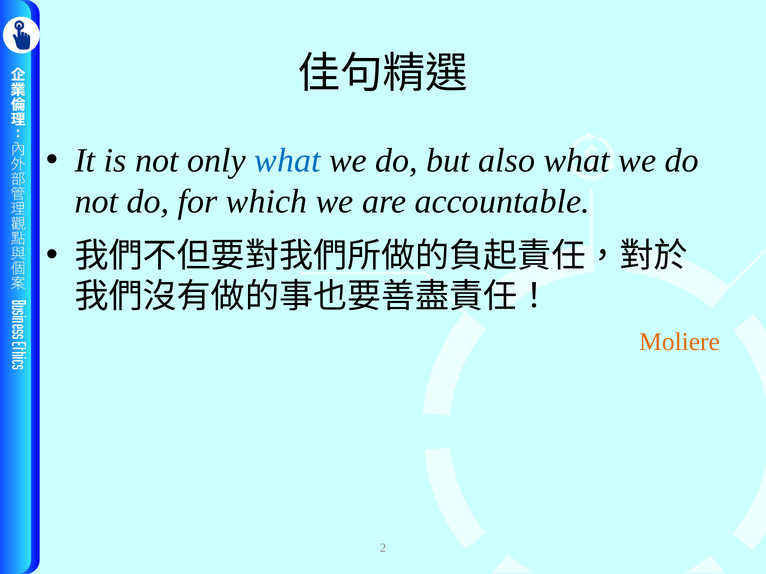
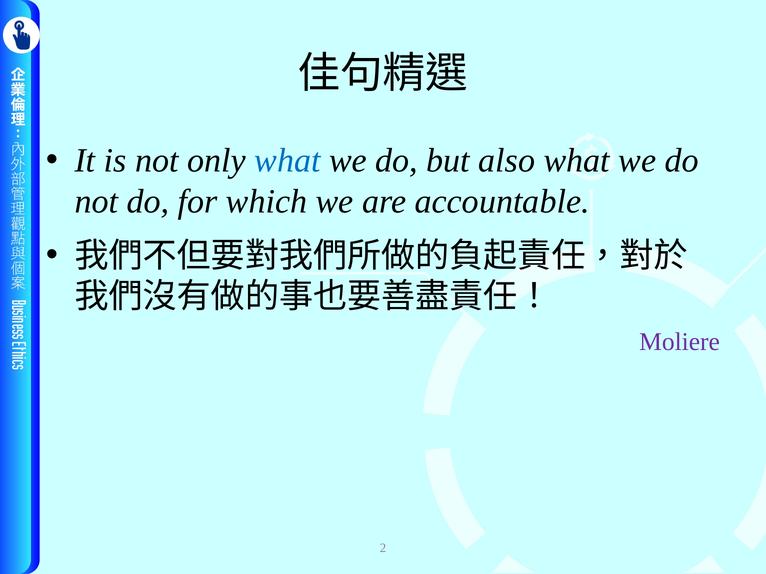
Moliere colour: orange -> purple (680, 342)
